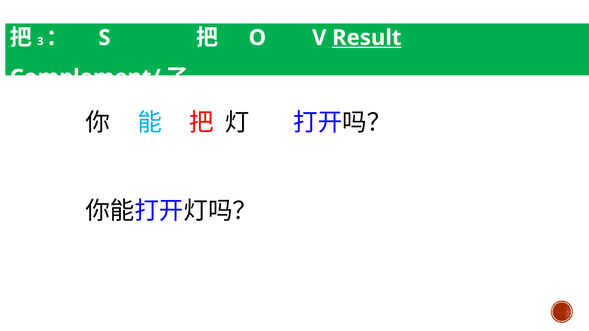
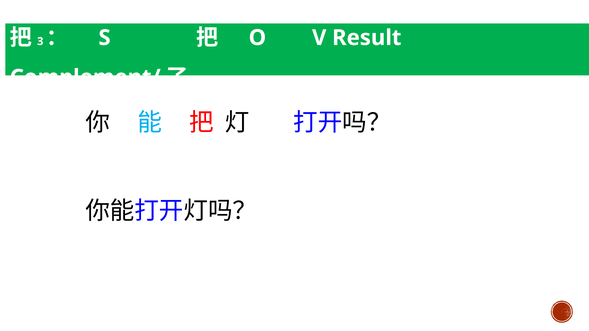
Result underline: present -> none (367, 38)
